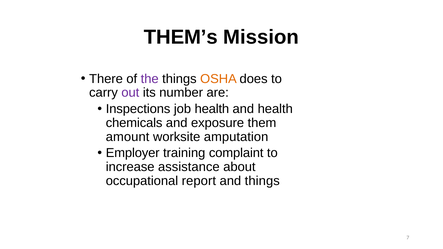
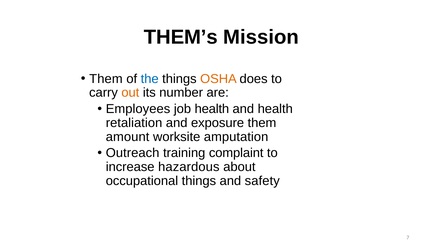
There: There -> Them (106, 79)
the colour: purple -> blue (150, 79)
out colour: purple -> orange (130, 93)
Inspections: Inspections -> Employees (138, 109)
chemicals: chemicals -> retaliation (134, 123)
Employer: Employer -> Outreach (133, 153)
assistance: assistance -> hazardous (189, 167)
occupational report: report -> things (199, 181)
and things: things -> safety (262, 181)
